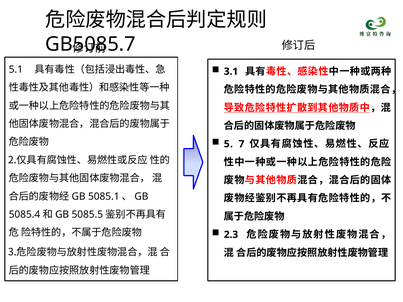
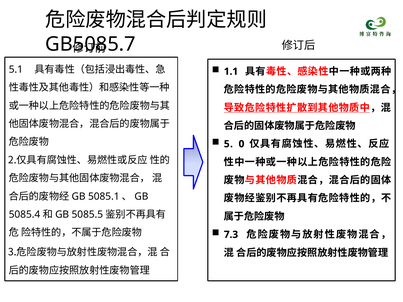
3.1: 3.1 -> 1.1 (231, 72)
7: 7 -> 0 (241, 144)
2.3: 2.3 -> 7.3 (231, 235)
